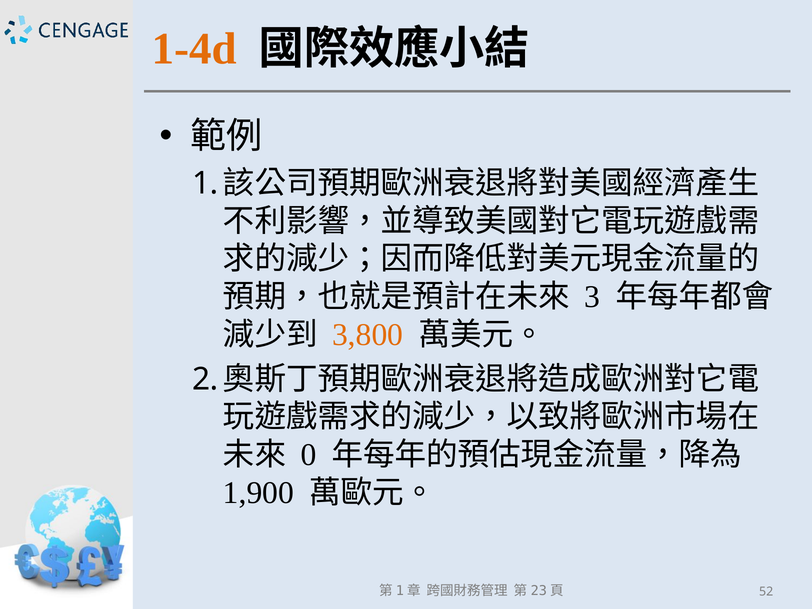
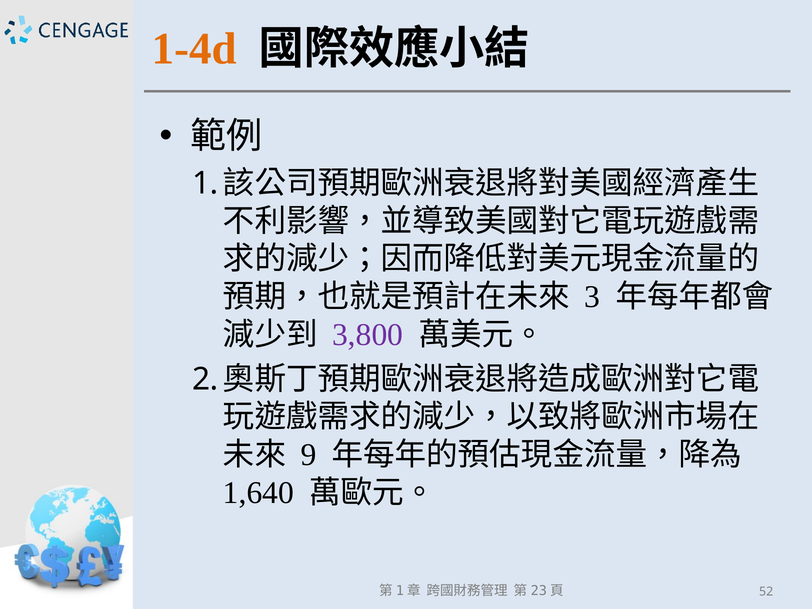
3,800 colour: orange -> purple (368, 335)
0: 0 -> 9 (309, 455)
1,900: 1,900 -> 1,640 (258, 493)
